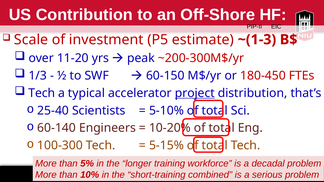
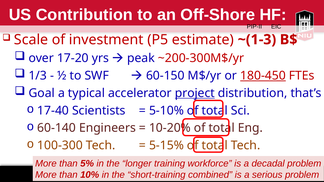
11-20: 11-20 -> 17-20 (73, 58)
180-450 underline: none -> present (263, 76)
Tech: Tech -> Goal (42, 93)
25-40: 25-40 -> 17-40 (53, 111)
